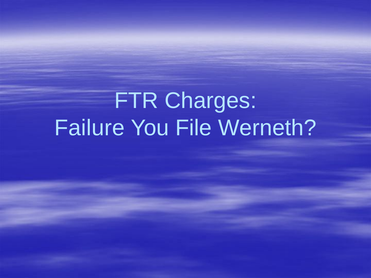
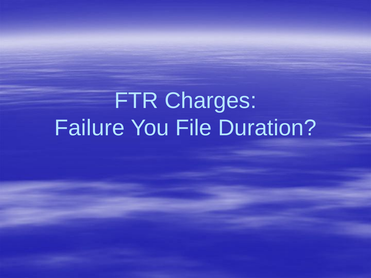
Werneth: Werneth -> Duration (267, 128)
